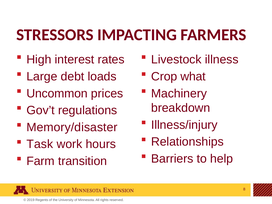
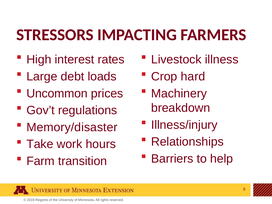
what: what -> hard (193, 76)
Task: Task -> Take (40, 144)
